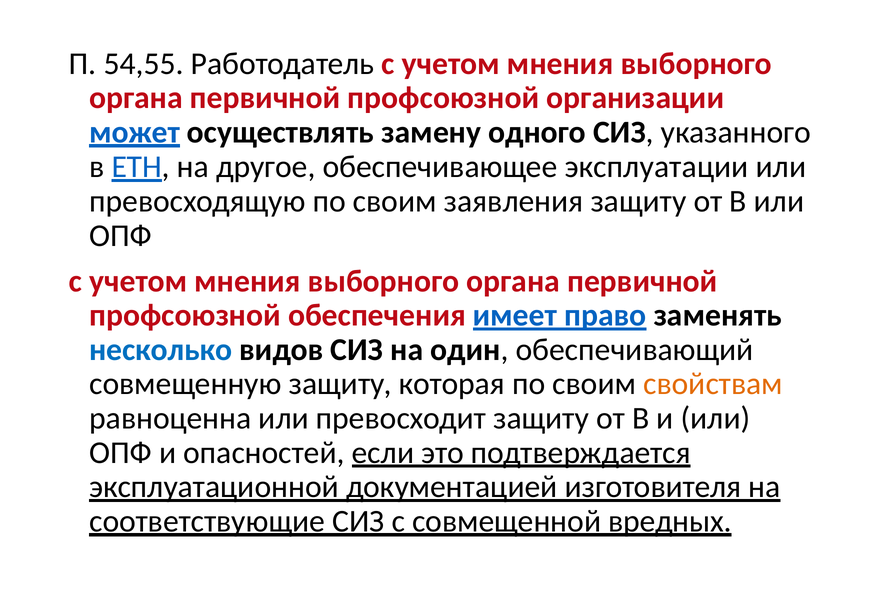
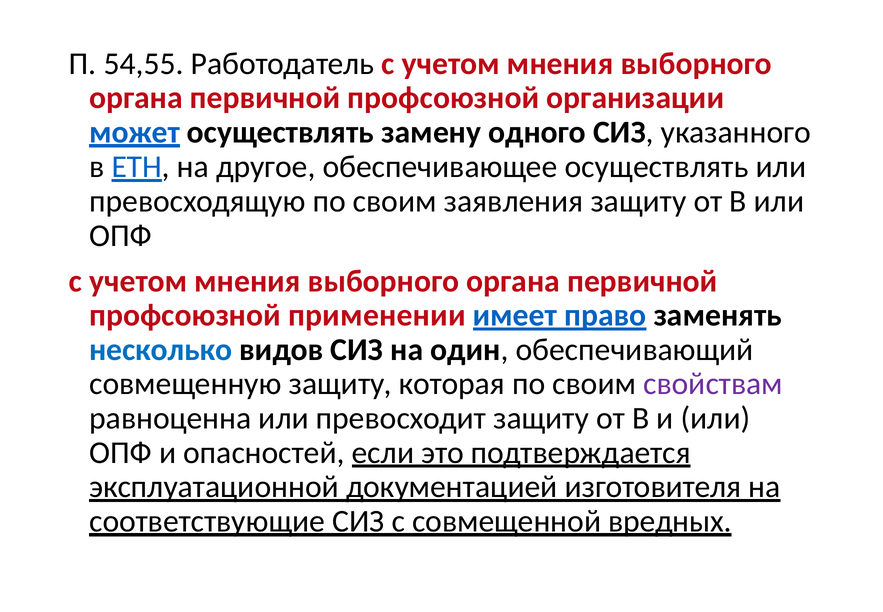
обеспечивающее эксплуатации: эксплуатации -> осуществлять (657, 167)
обеспечения: обеспечения -> применении (377, 315)
свойствам colour: orange -> purple (713, 384)
